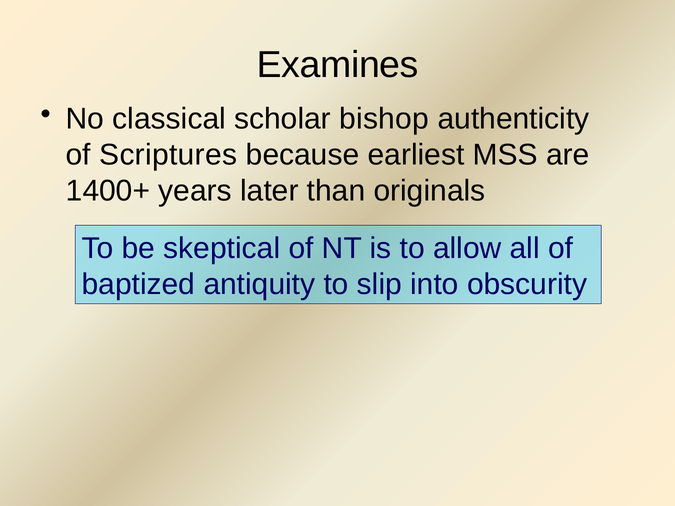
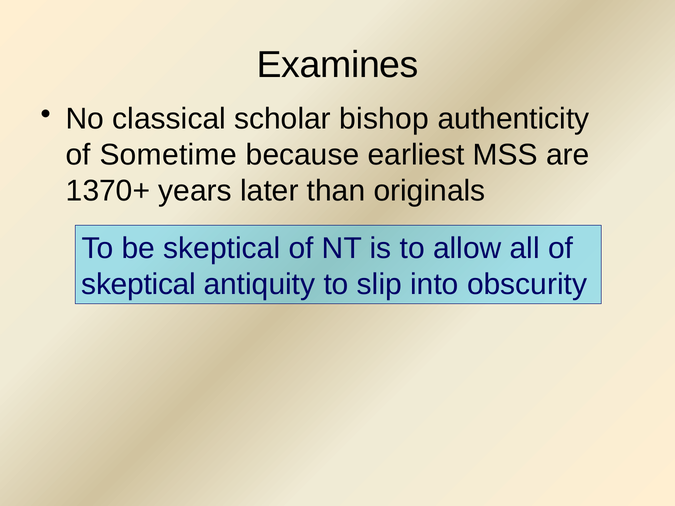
Scriptures: Scriptures -> Sometime (168, 155)
1400+: 1400+ -> 1370+ (108, 191)
baptized: baptized -> skeptical (139, 284)
